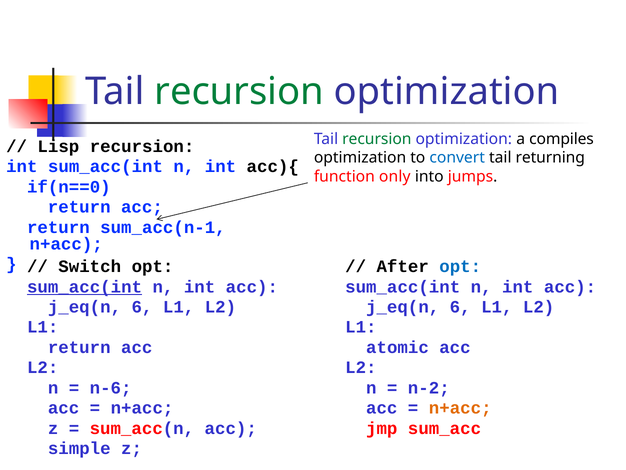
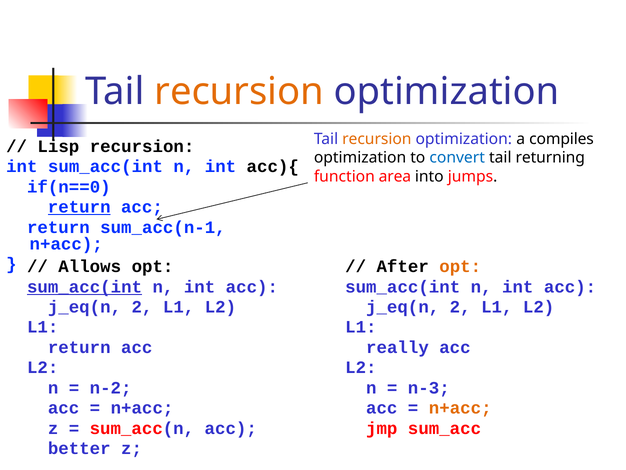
recursion colour: green -> orange (239, 91)
recursion colour: green -> orange (377, 139)
only: only -> area (395, 176)
return underline: none -> present (79, 207)
Switch: Switch -> Allows (90, 266)
opt colour: blue -> orange (460, 266)
6: 6 -> 2 (142, 307)
6: 6 -> 2 (460, 307)
atomic: atomic -> really (397, 347)
n-6: n-6 -> n-2 (111, 387)
n-2: n-2 -> n-3 (429, 387)
simple: simple -> better (79, 448)
